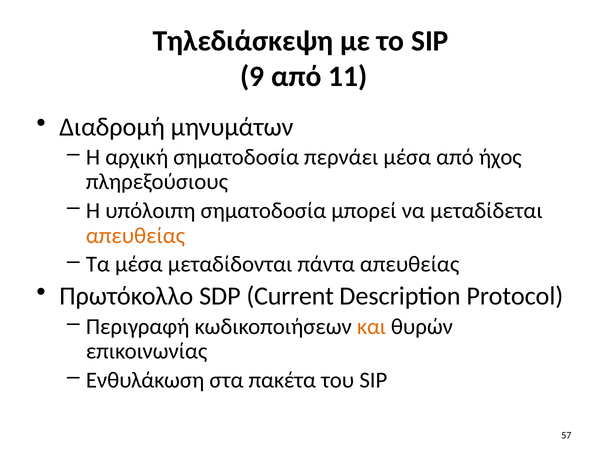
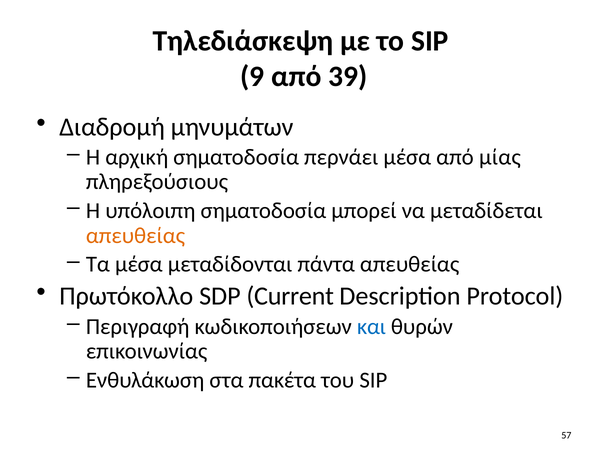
11: 11 -> 39 (348, 77)
ήχος: ήχος -> μίας (500, 157)
και colour: orange -> blue (371, 326)
